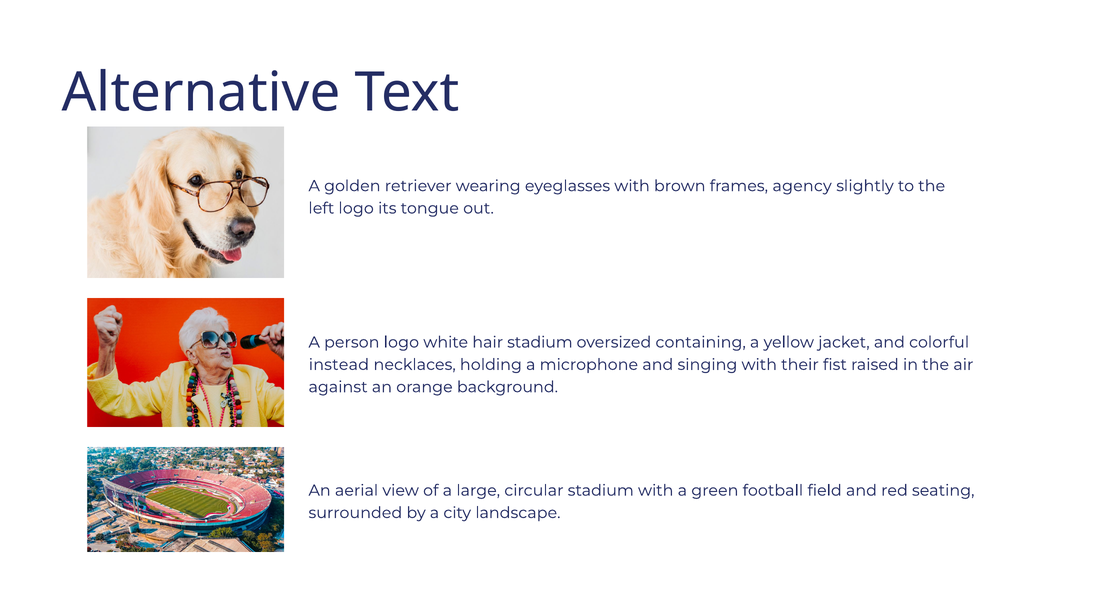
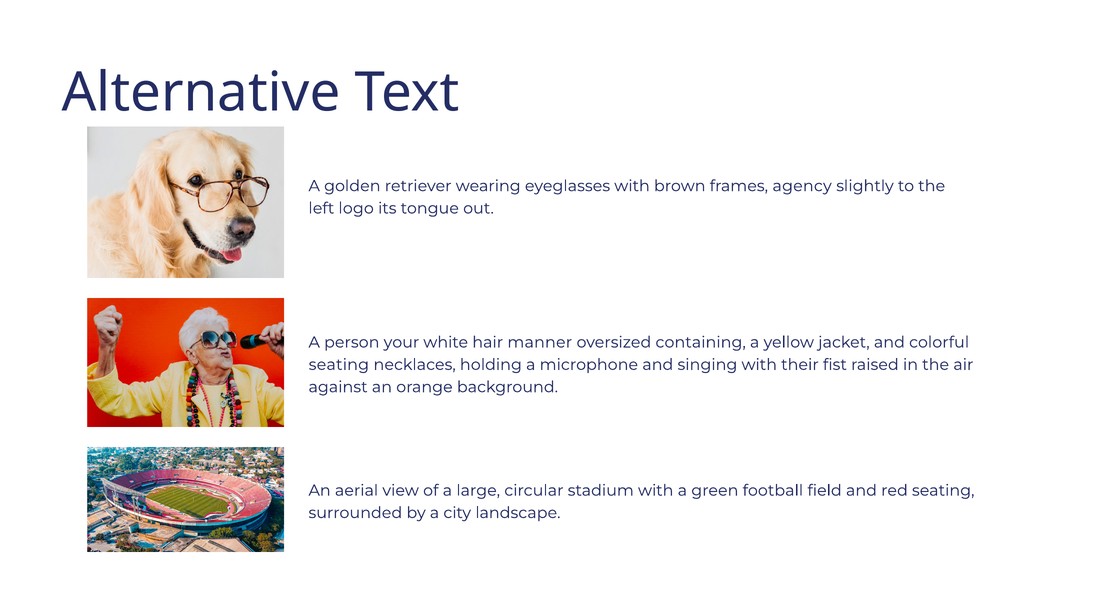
person logo: logo -> your (401, 342)
hair stadium: stadium -> manner (540, 342)
instead: instead -> seating (339, 365)
